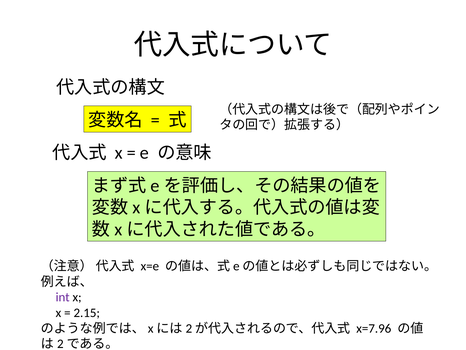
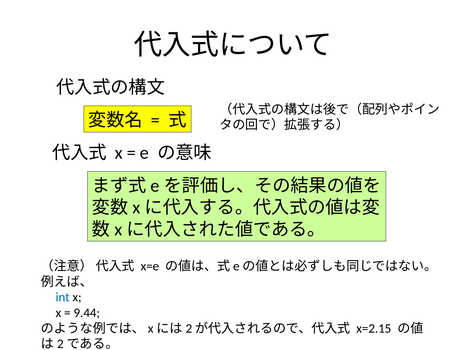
int colour: purple -> blue (63, 297)
2.15: 2.15 -> 9.44 (87, 312)
x=7.96: x=7.96 -> x=2.15 (374, 328)
